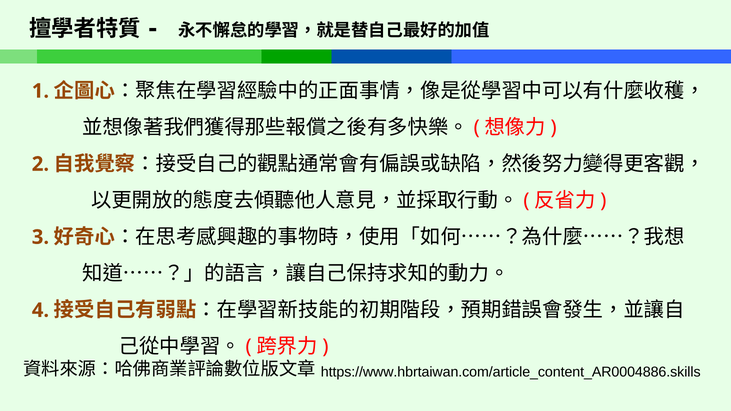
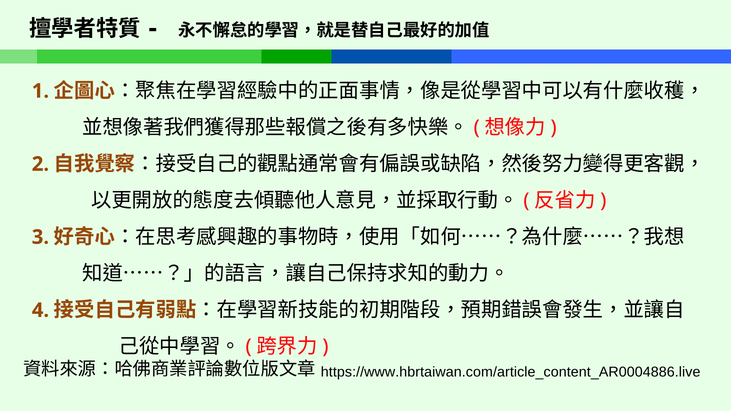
https://www.hbrtaiwan.com/article_content_AR0004886.skills: https://www.hbrtaiwan.com/article_content_AR0004886.skills -> https://www.hbrtaiwan.com/article_content_AR0004886.live (511, 372)
